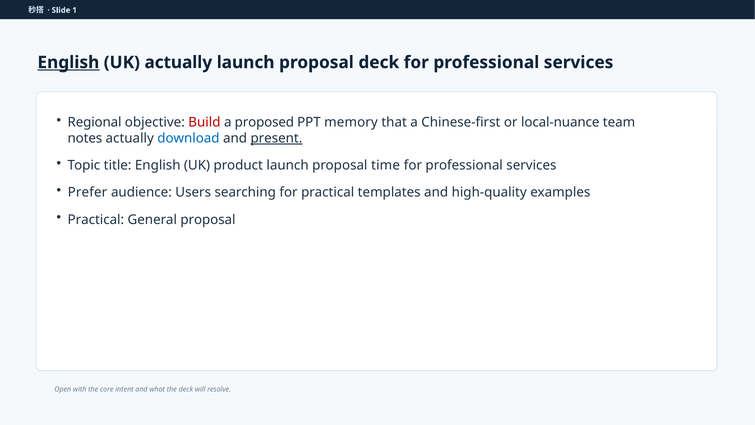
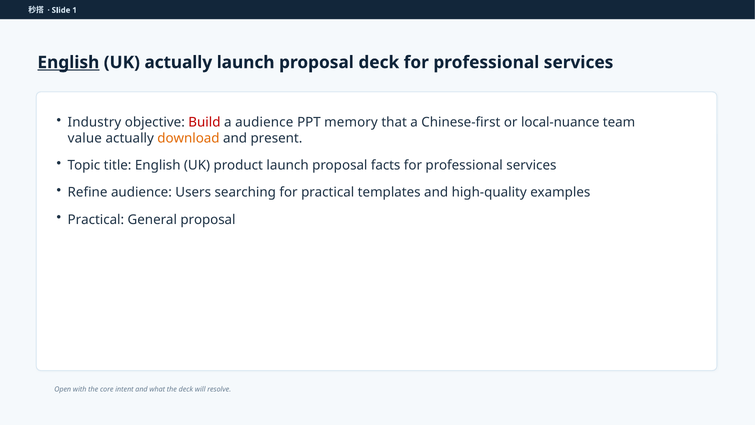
Regional: Regional -> Industry (94, 122)
a proposed: proposed -> audience (264, 122)
notes: notes -> value (85, 138)
download colour: blue -> orange (188, 138)
present underline: present -> none (276, 138)
time: time -> facts (386, 165)
Prefer: Prefer -> Refine (88, 192)
